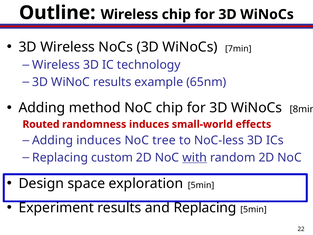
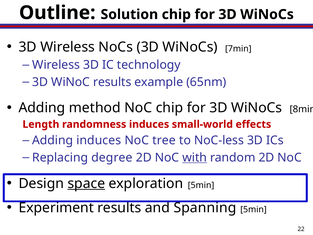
Outline Wireless: Wireless -> Solution (129, 14)
Routed: Routed -> Length (41, 124)
custom: custom -> degree (112, 157)
space underline: none -> present (86, 183)
and Replacing: Replacing -> Spanning (205, 208)
